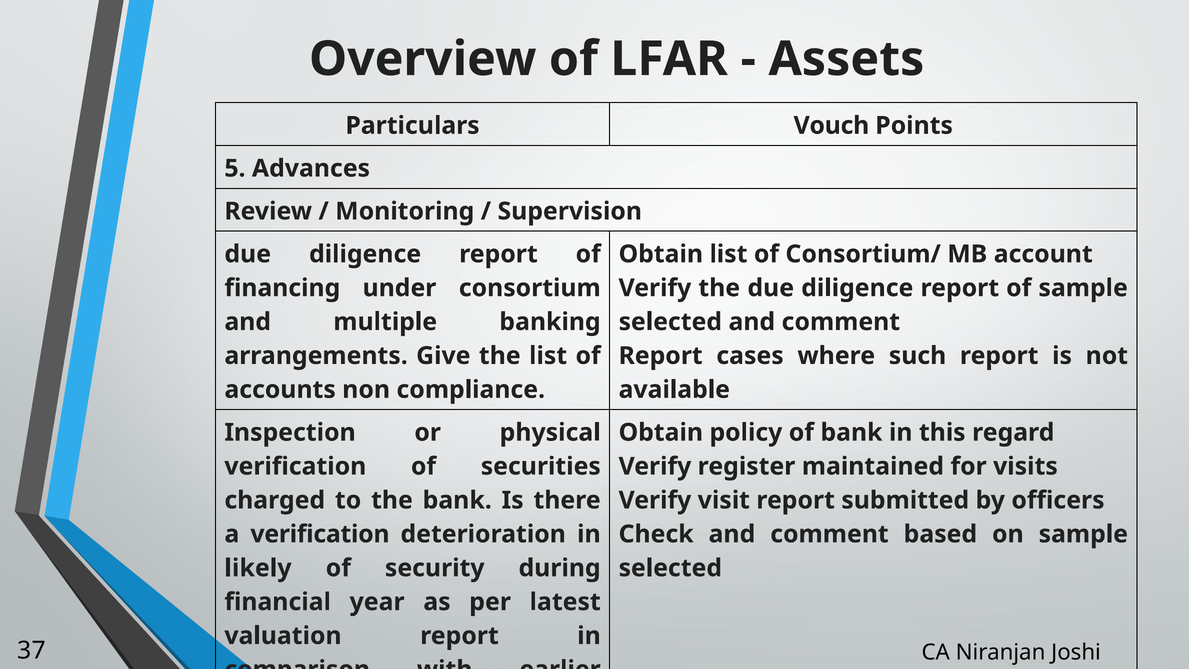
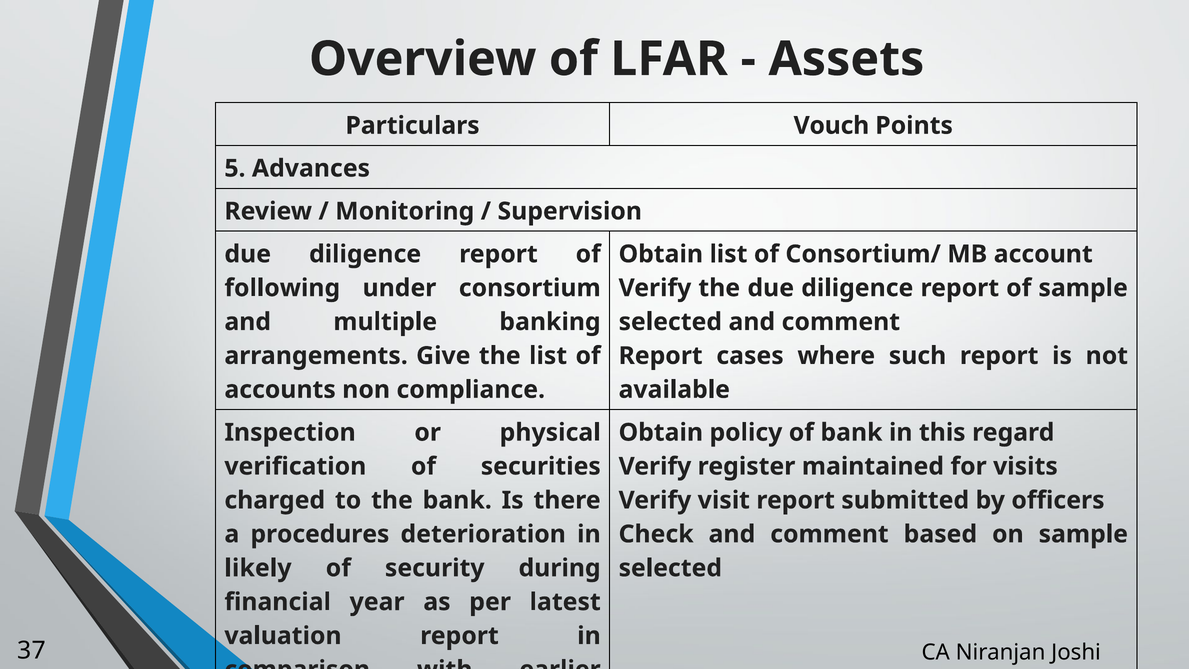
financing: financing -> following (282, 288)
a verification: verification -> procedures (320, 534)
